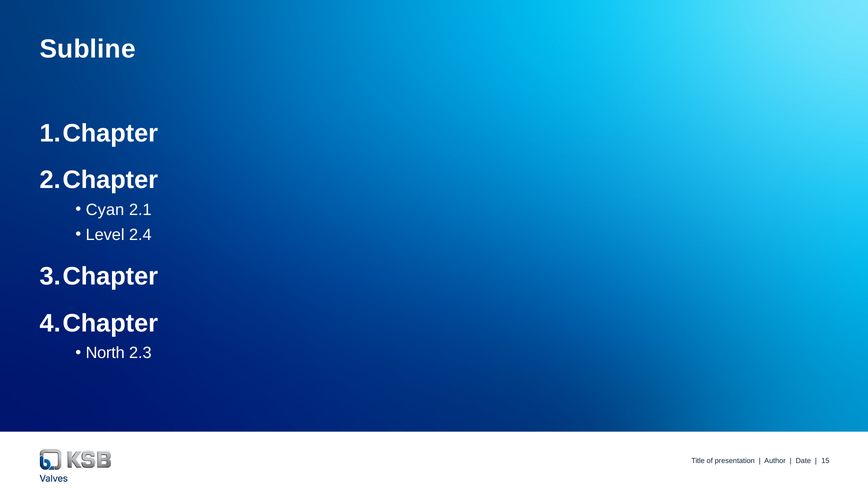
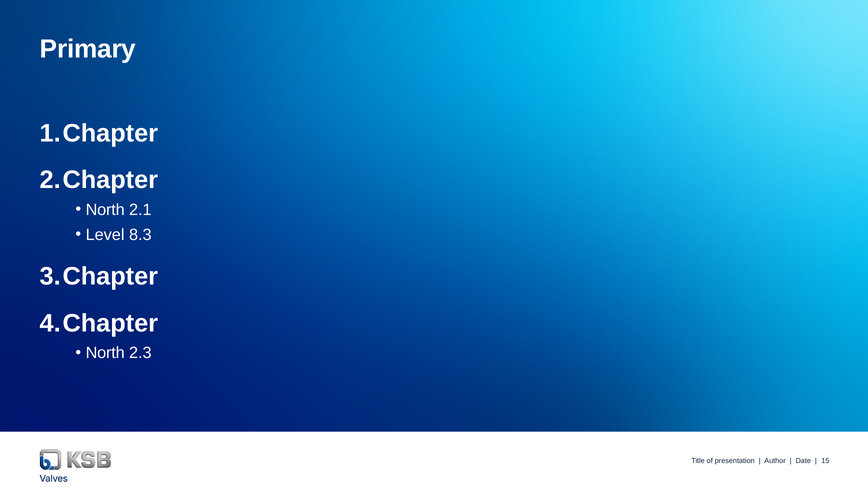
Subline: Subline -> Primary (88, 49)
Cyan: Cyan -> North (105, 210)
2.4: 2.4 -> 8.3 (140, 235)
